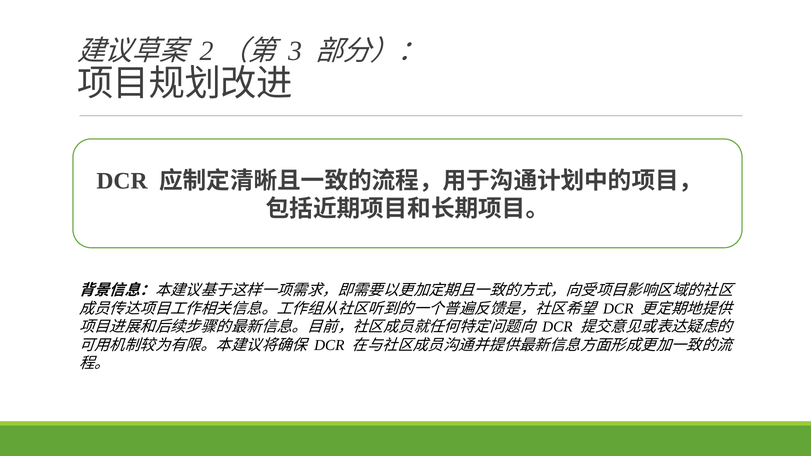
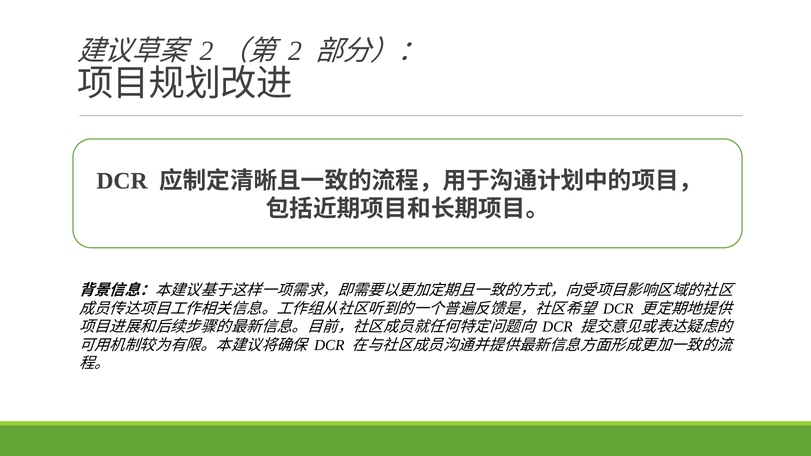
3: 3 -> 2 (295, 51)
